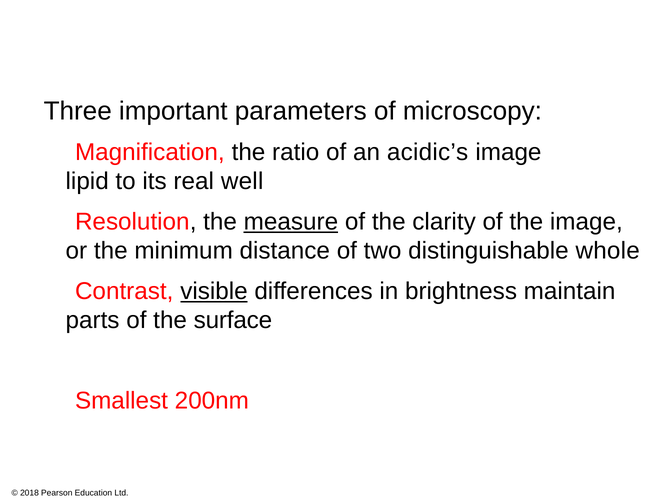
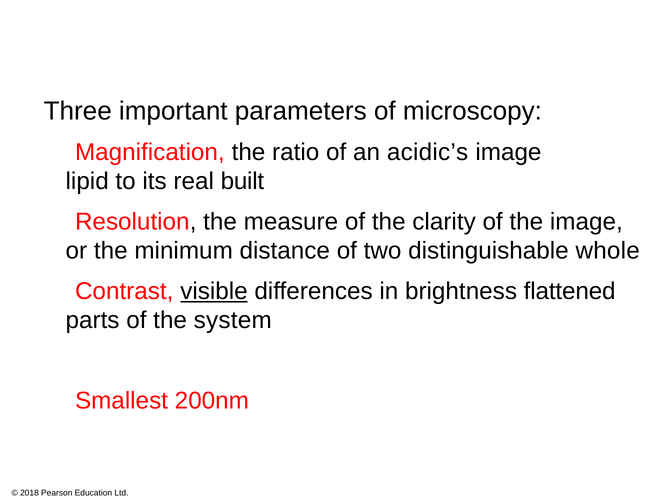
well: well -> built (242, 181)
measure underline: present -> none (291, 222)
maintain: maintain -> flattened (570, 291)
surface: surface -> system (233, 320)
